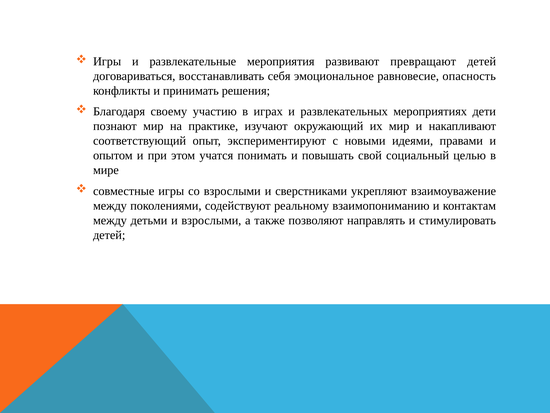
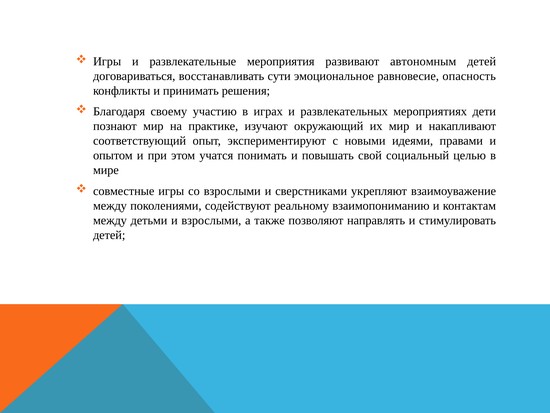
превращают: превращают -> автономным (423, 61)
себя: себя -> сути (279, 76)
